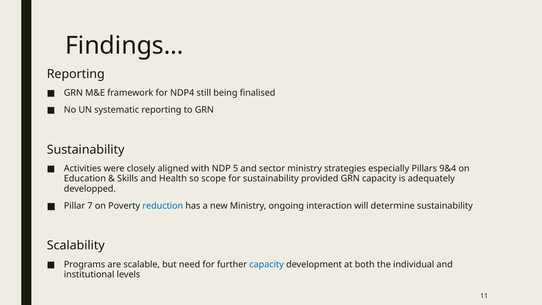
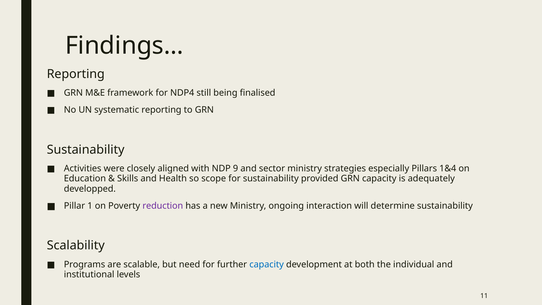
5: 5 -> 9 (236, 168)
9&4: 9&4 -> 1&4 (448, 168)
7: 7 -> 1 (90, 206)
reduction colour: blue -> purple (163, 206)
